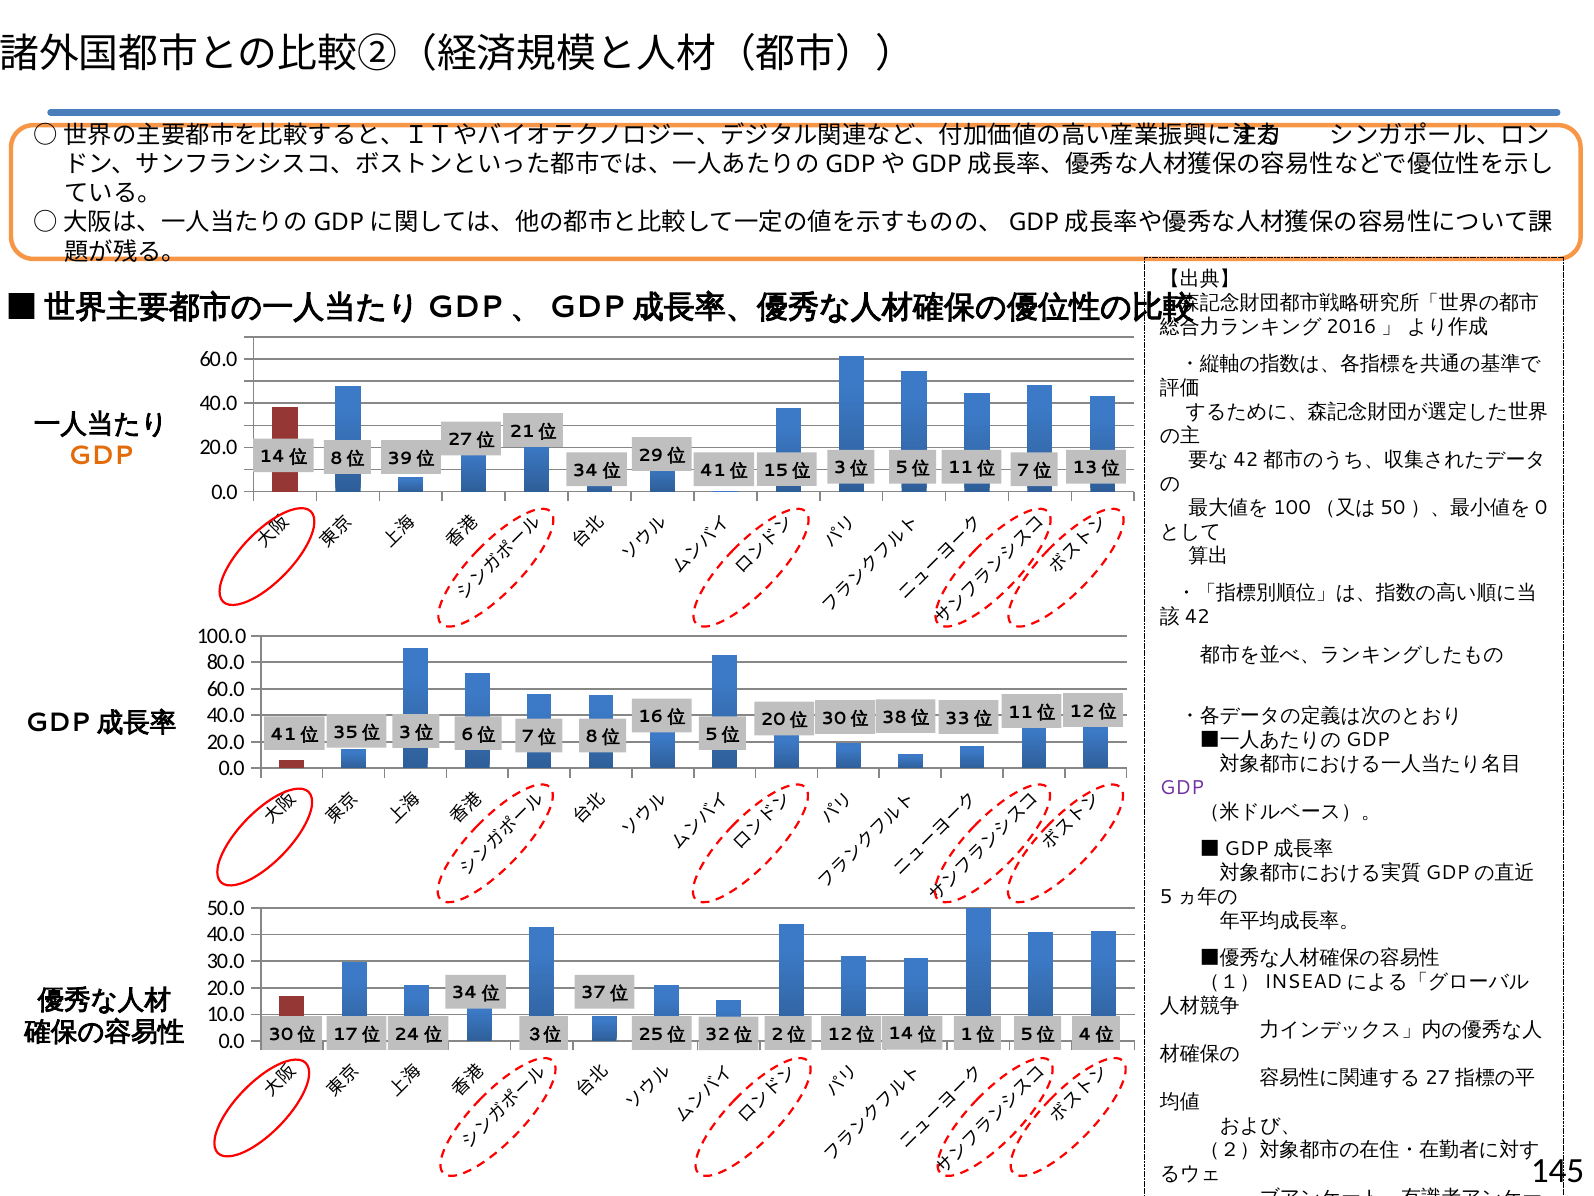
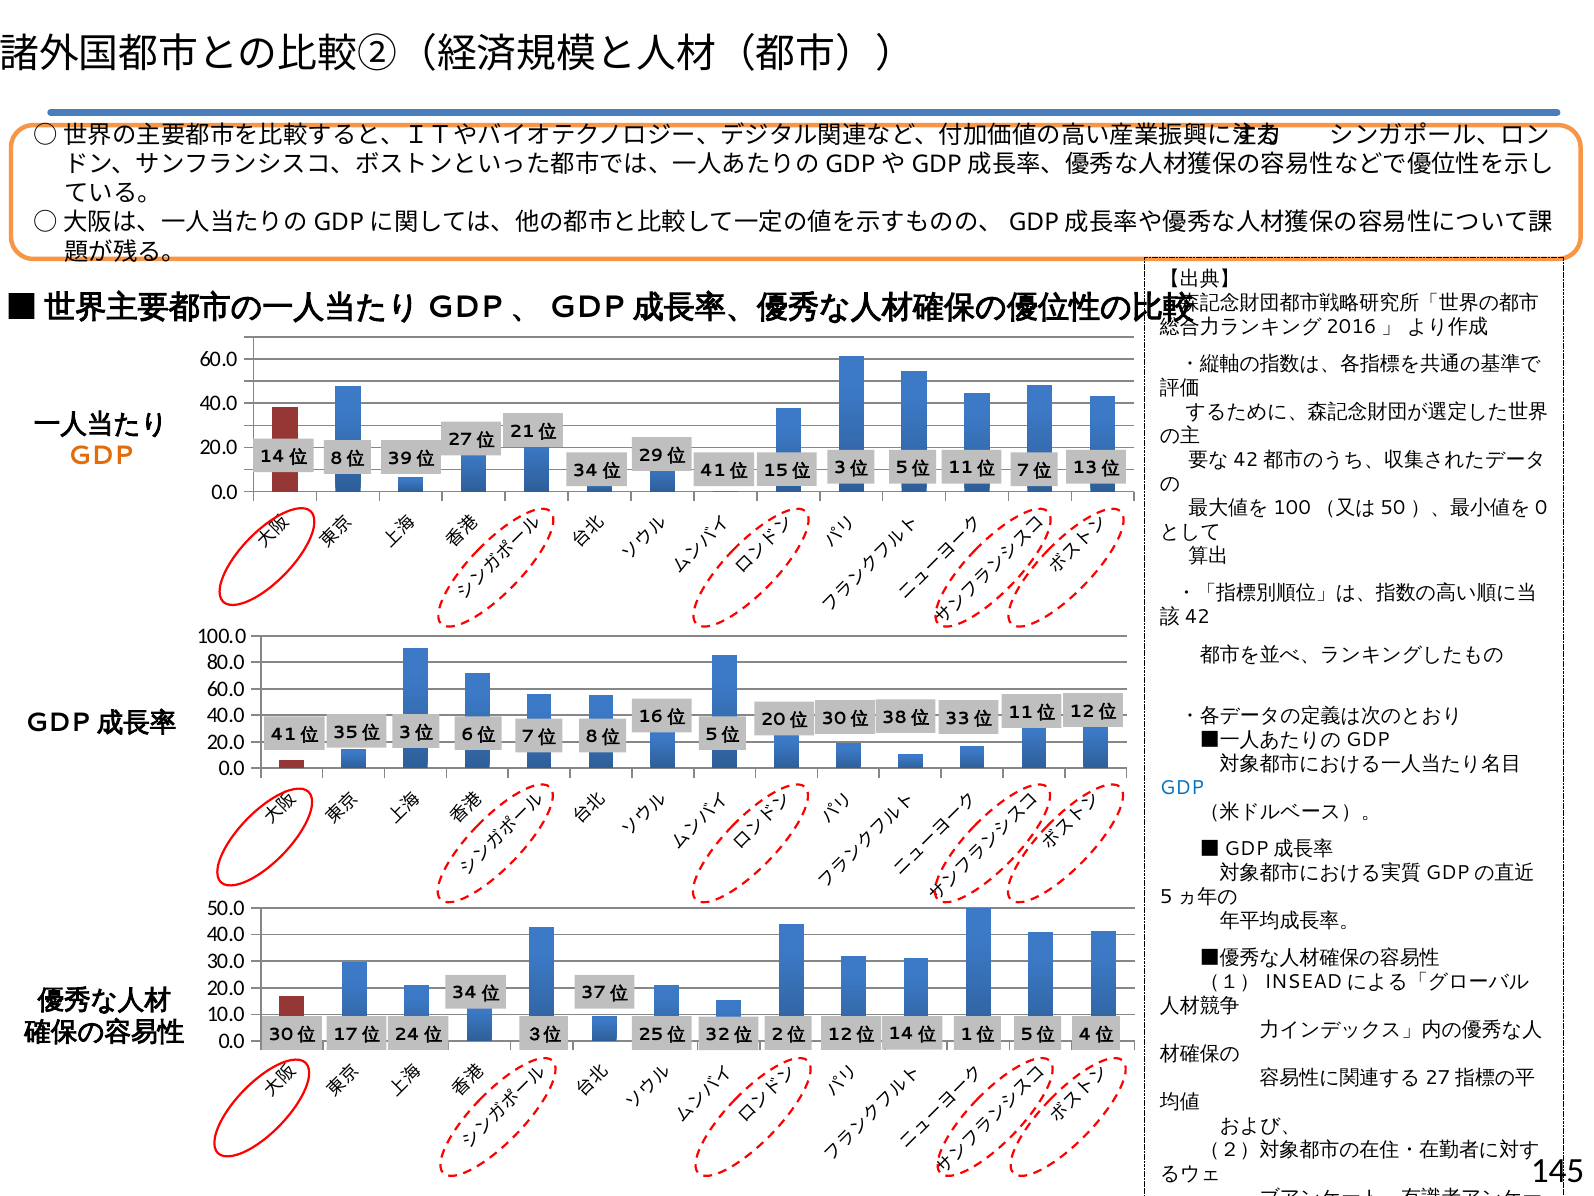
GDP colour: purple -> blue (1182, 787)
